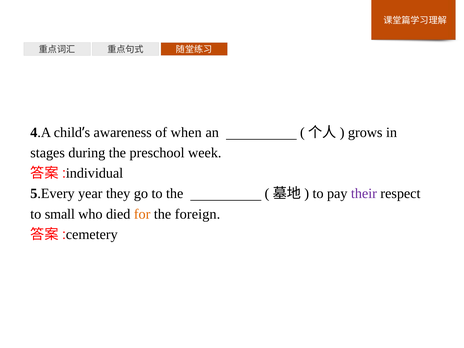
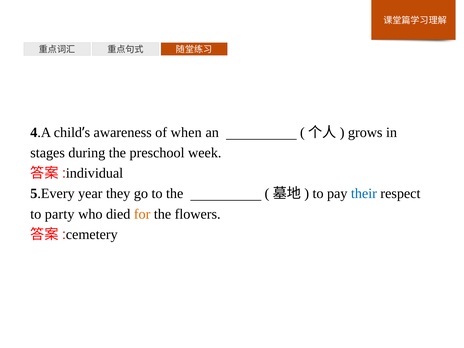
their colour: purple -> blue (364, 194)
small: small -> party (60, 214)
foreign: foreign -> flowers (198, 214)
